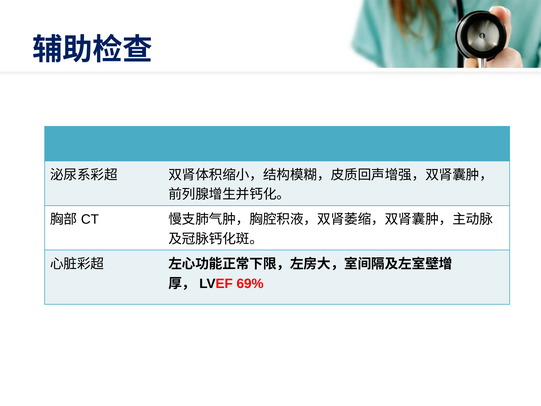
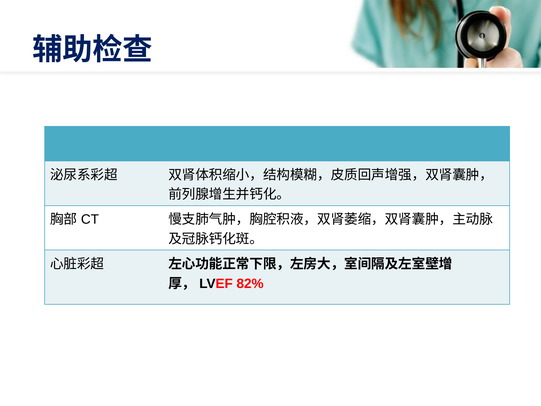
69%: 69% -> 82% (250, 283)
